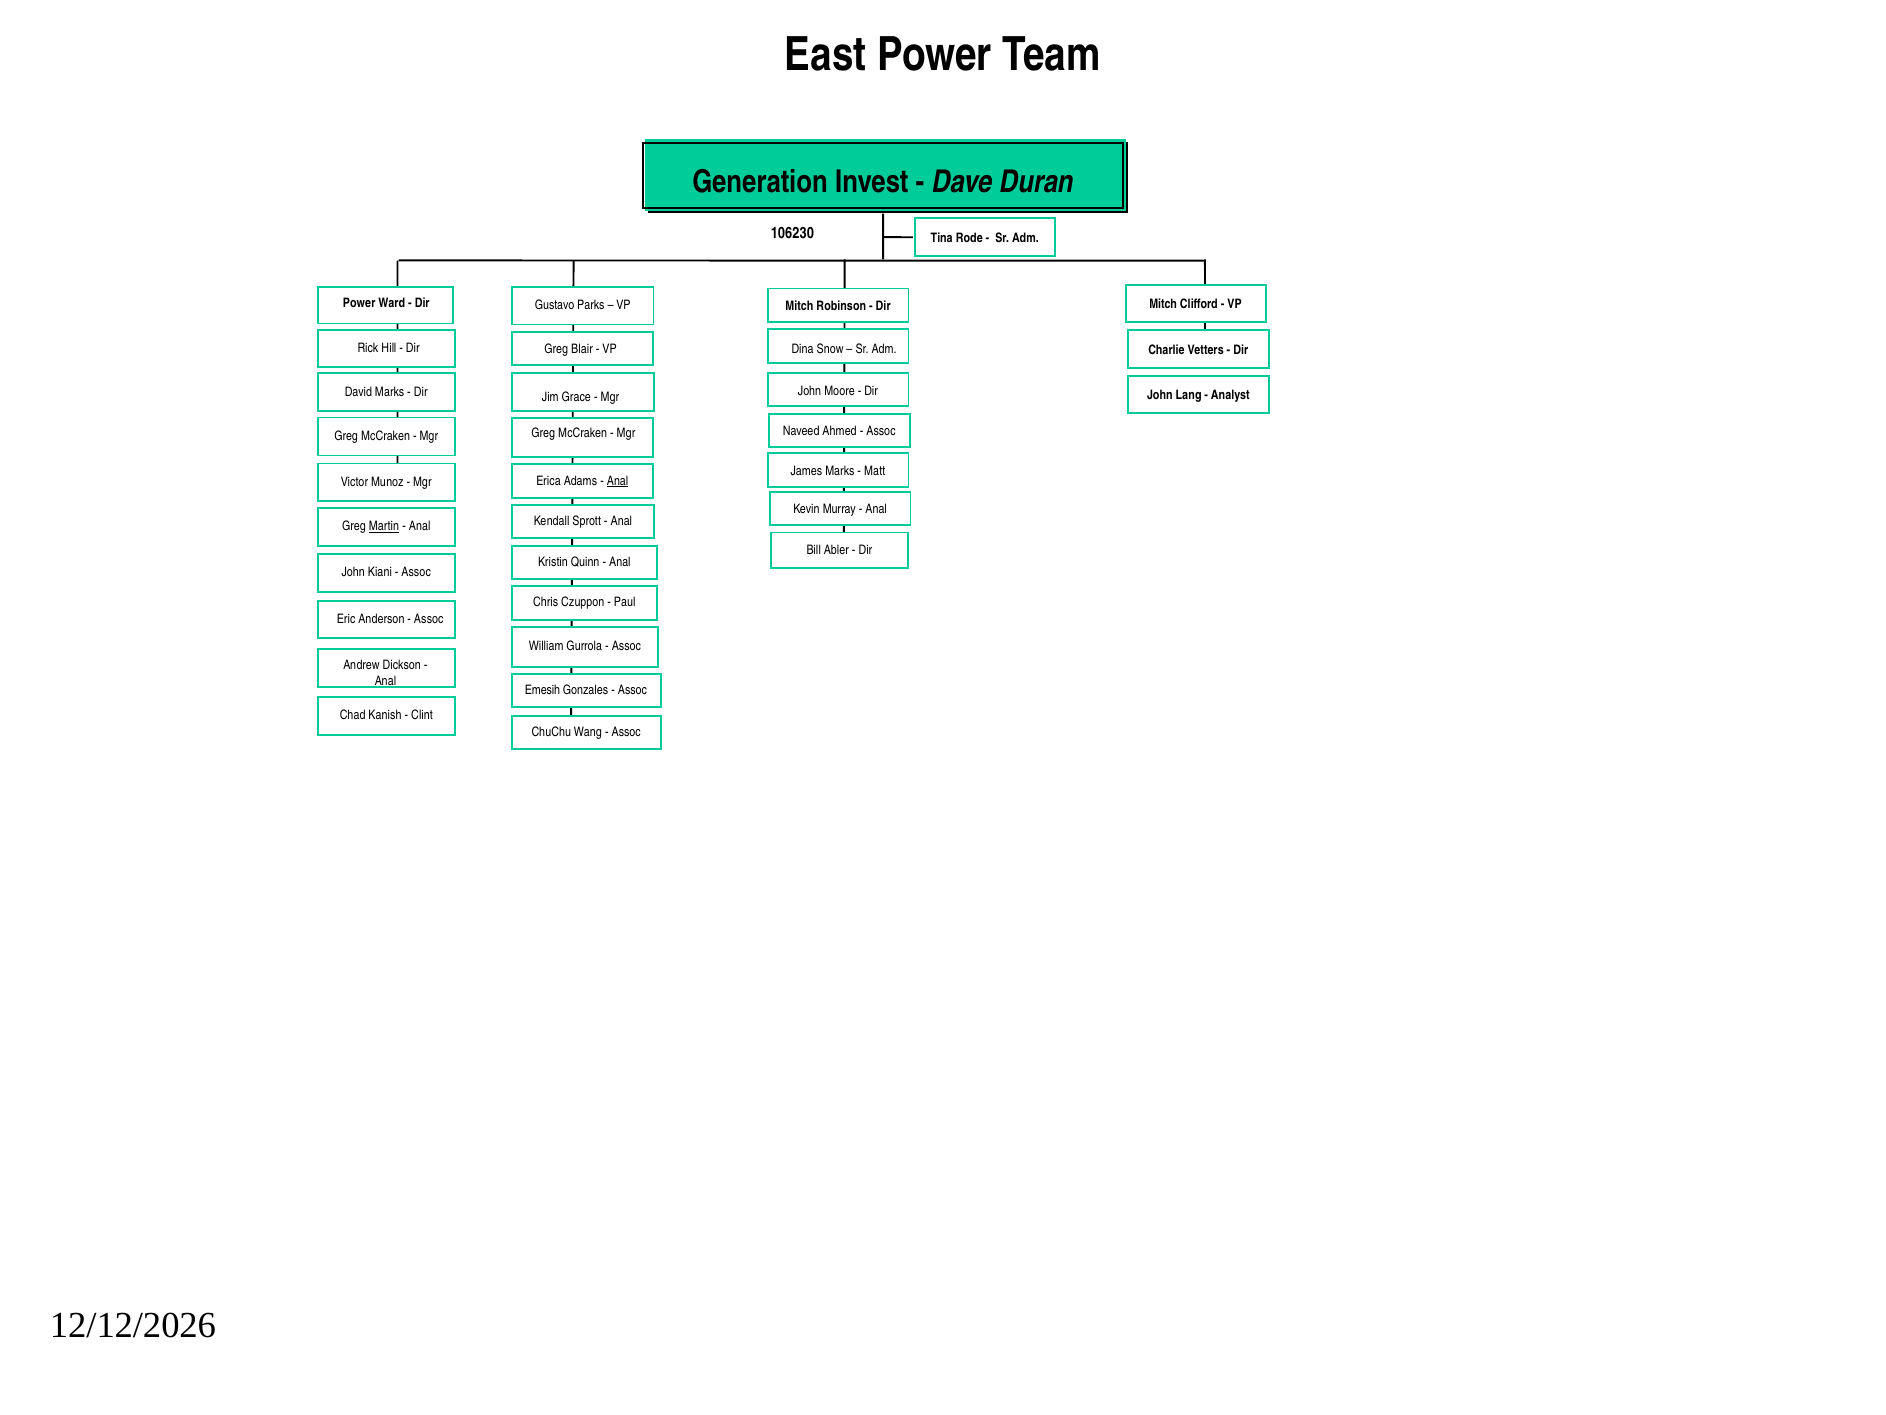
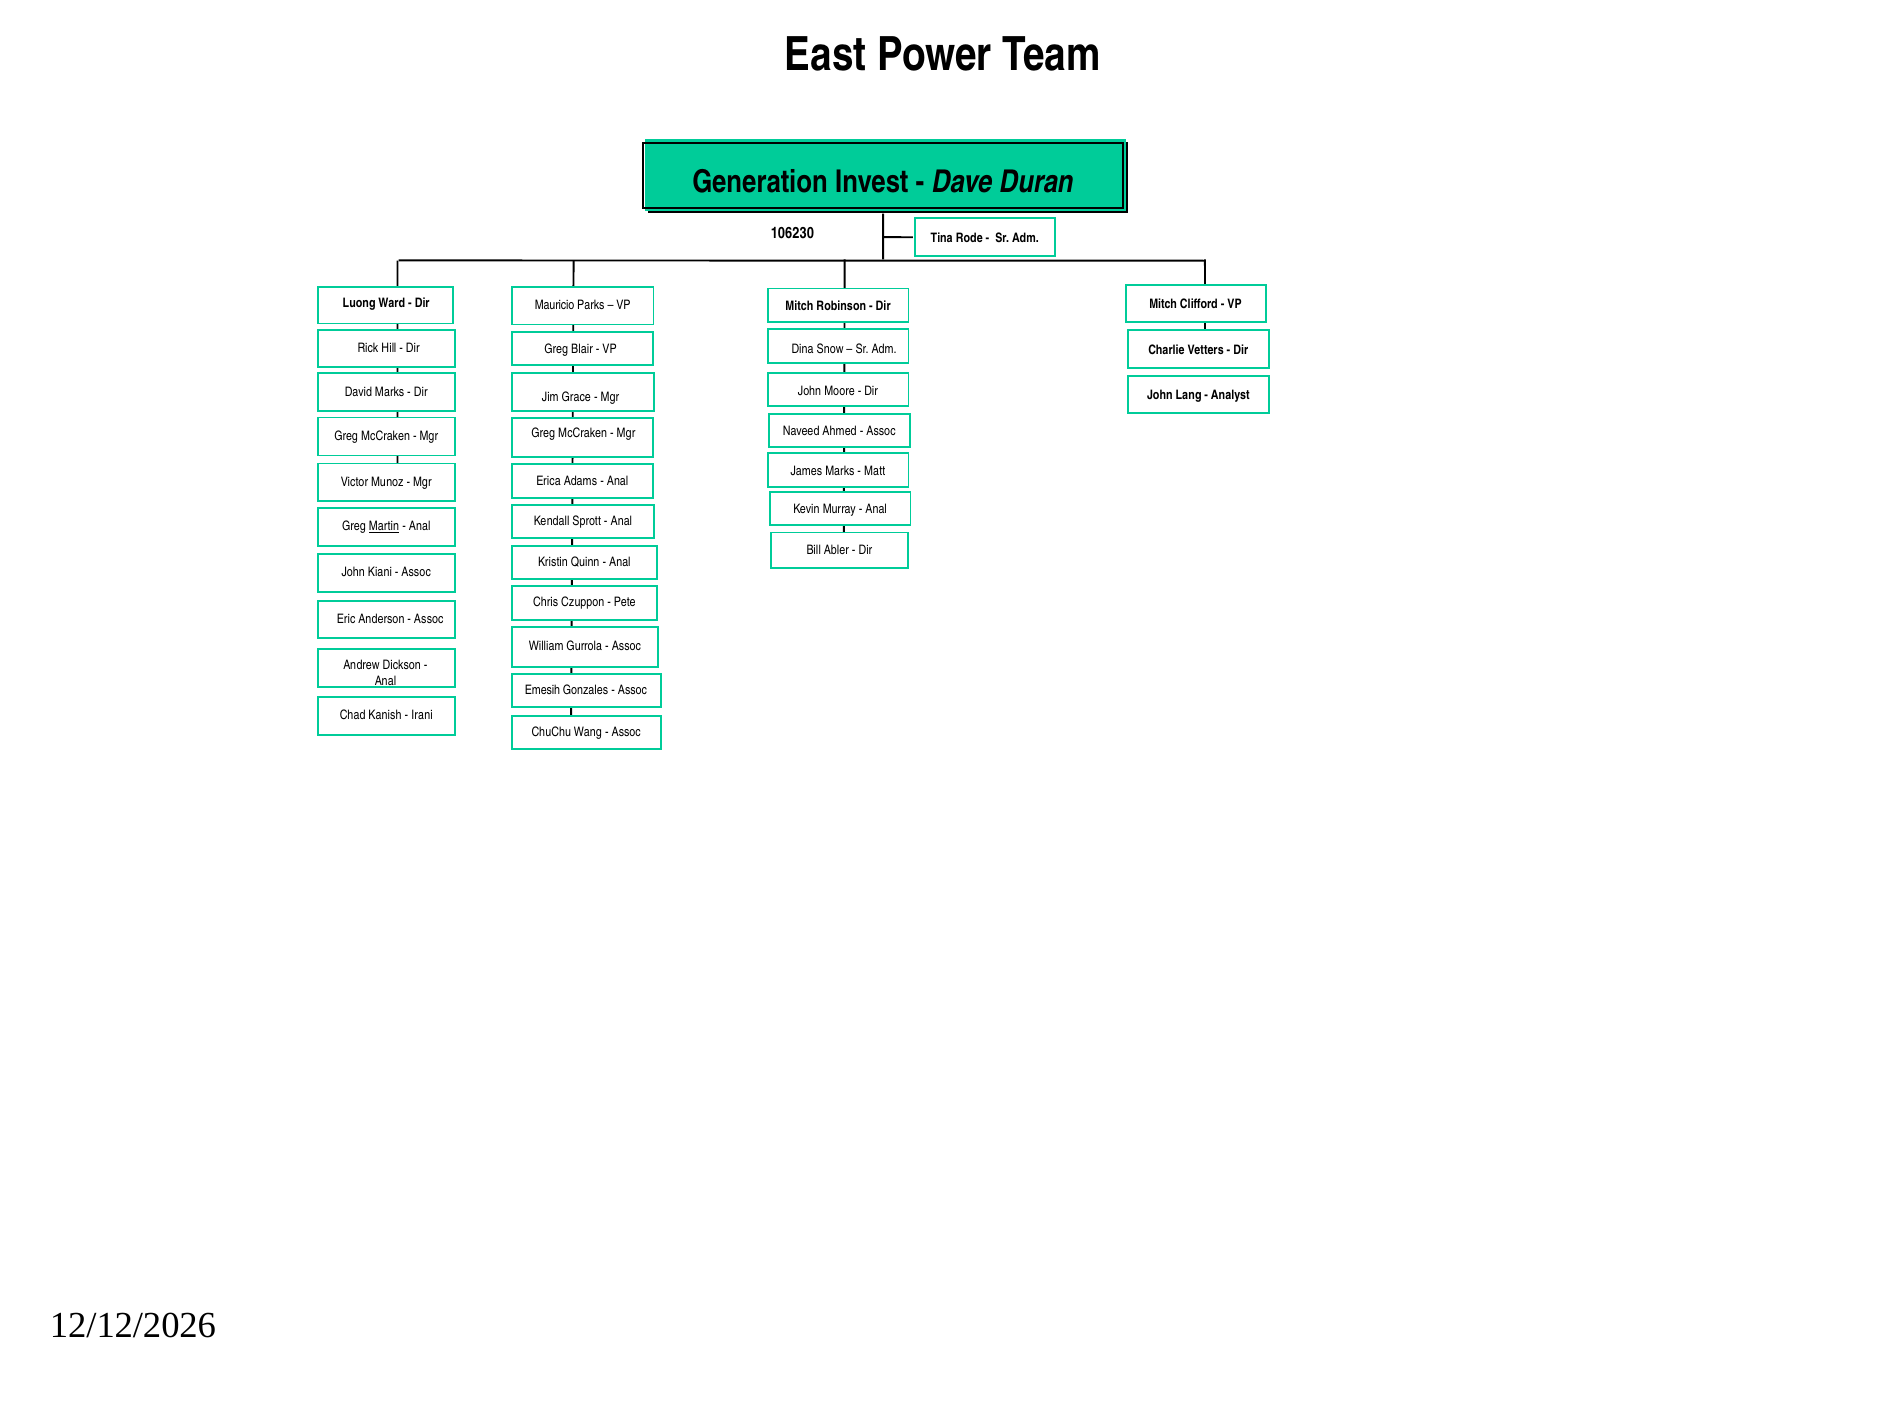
Power: Power -> Luong (359, 303)
Gustavo: Gustavo -> Mauricio (555, 305)
Anal underline: present -> none (618, 481)
Paul: Paul -> Pete (625, 602)
Clint: Clint -> Irani (422, 715)
